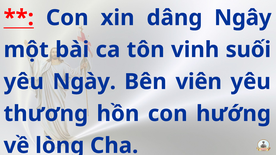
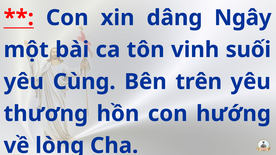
Ngày: Ngày -> Cùng (84, 82)
viên: viên -> trên (199, 82)
